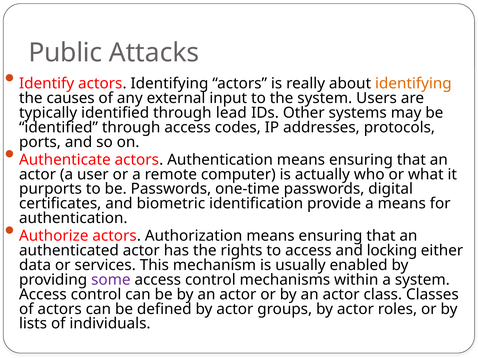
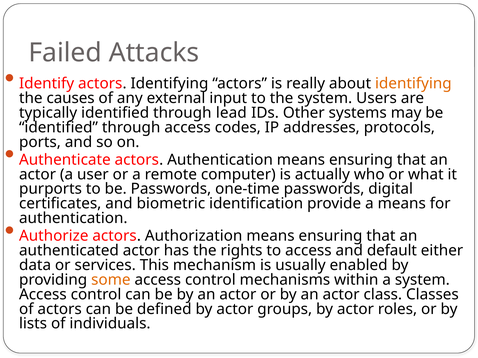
Public: Public -> Failed (65, 53)
locking: locking -> default (392, 251)
some colour: purple -> orange (111, 280)
